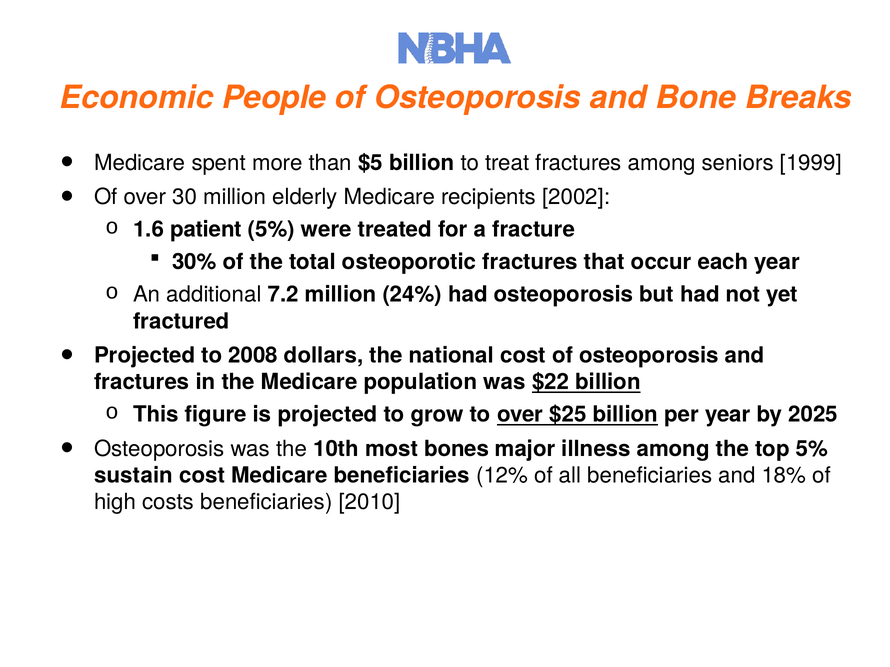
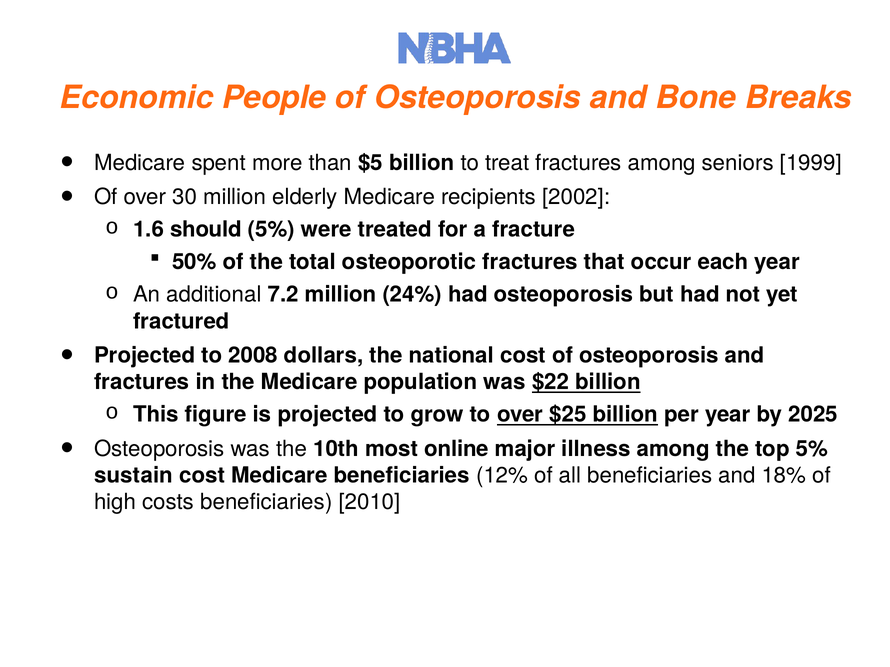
patient: patient -> should (206, 230)
30%: 30% -> 50% (194, 262)
bones: bones -> online (457, 449)
